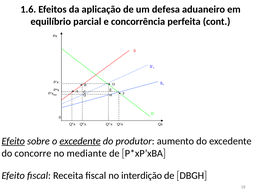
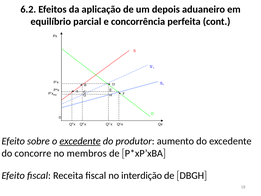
1.6: 1.6 -> 6.2 (28, 9)
defesa: defesa -> depois (166, 9)
Efeito underline: present -> none (13, 141)
mediante: mediante -> membros (87, 153)
